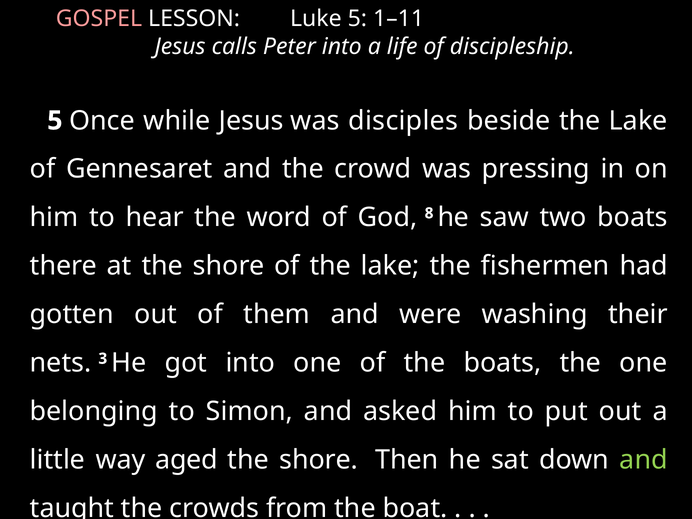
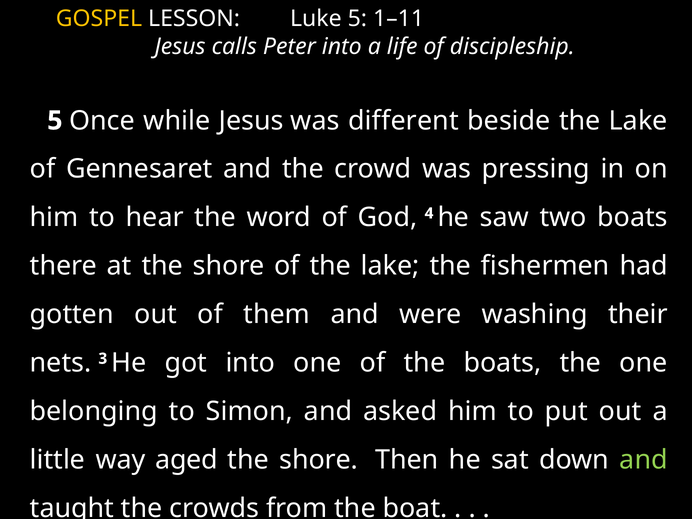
GOSPEL colour: pink -> yellow (99, 19)
disciples: disciples -> different (403, 121)
8: 8 -> 4 (429, 213)
